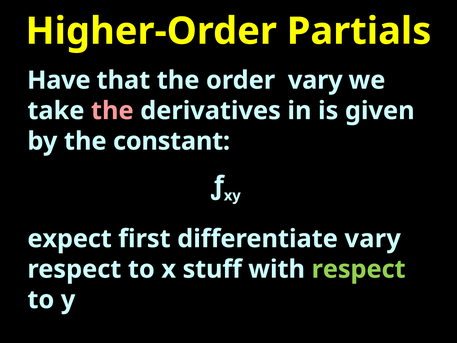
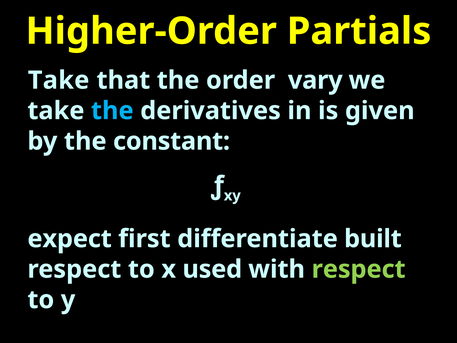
Have: Have -> Take (59, 80)
the colour: pink -> light blue (112, 111)
differentiate vary: vary -> built (373, 239)
stuff: stuff -> used (212, 269)
